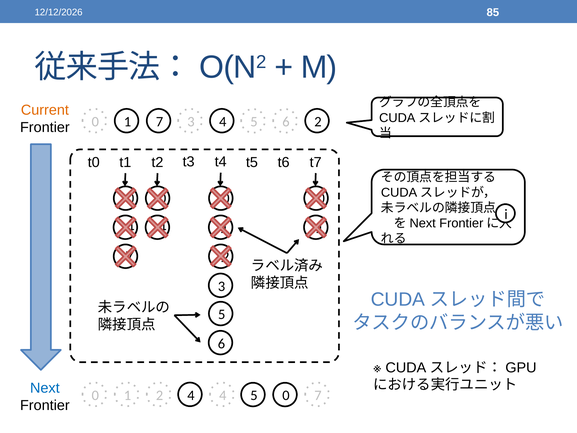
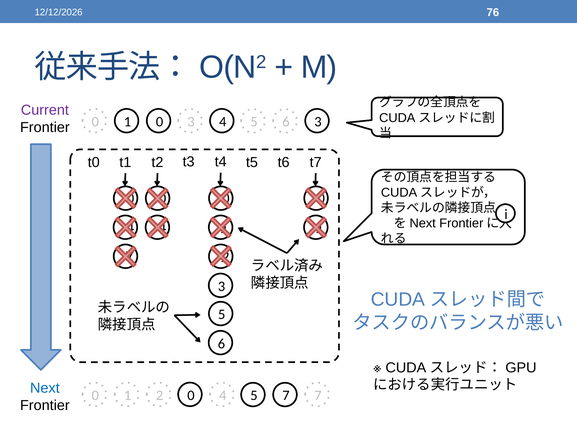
85: 85 -> 76 (493, 12)
Current colour: orange -> purple (45, 110)
1 7: 7 -> 0 (160, 122)
4 2: 2 -> 3 (318, 122)
0 4: 4 -> 0 (191, 395)
5 0: 0 -> 7 (286, 395)
